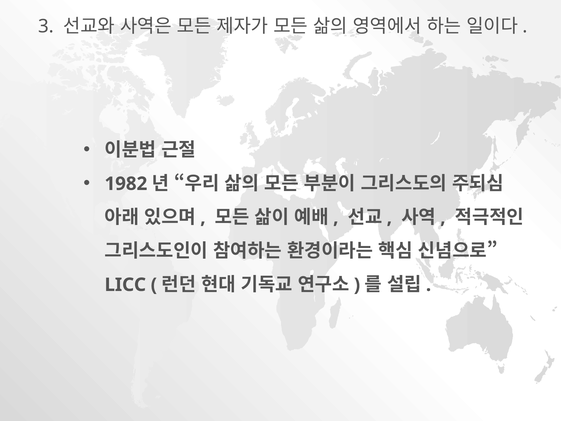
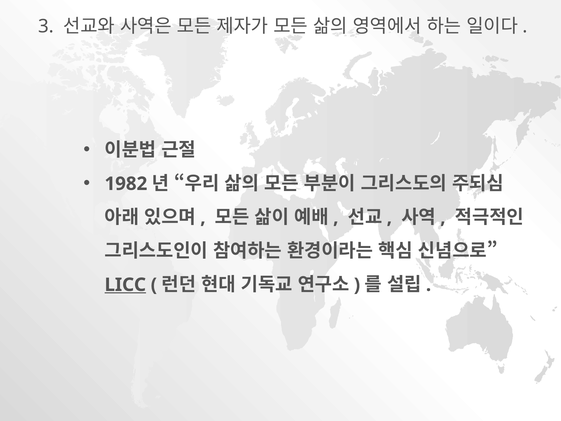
LICC underline: none -> present (125, 285)
